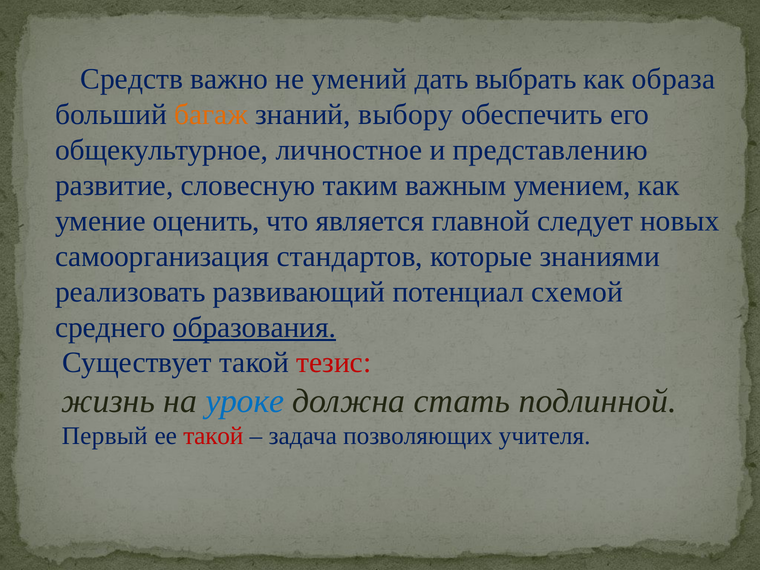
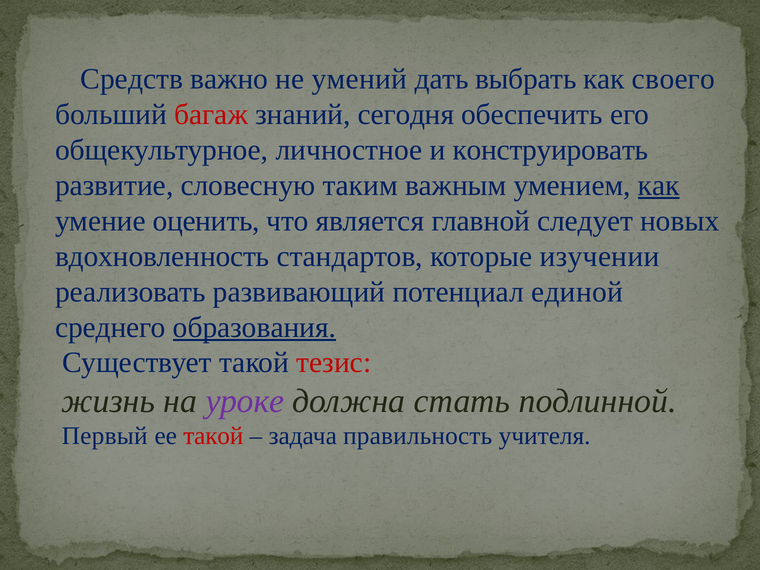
образа: образа -> своего (674, 79)
багаж colour: orange -> red (211, 114)
выбору: выбору -> сегодня (406, 114)
представлению: представлению -> конструировать (550, 150)
как underline: none -> present (659, 185)
самоорганизация: самоорганизация -> вдохновленность (162, 256)
знаниями: знаниями -> изучении (600, 256)
схемой: схемой -> единой (577, 292)
уроке colour: blue -> purple (245, 401)
позволяющих: позволяющих -> правильность (418, 436)
